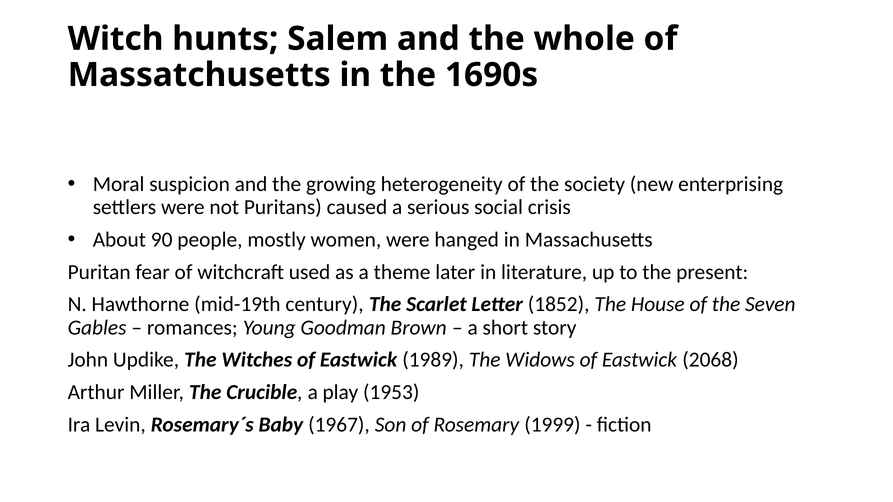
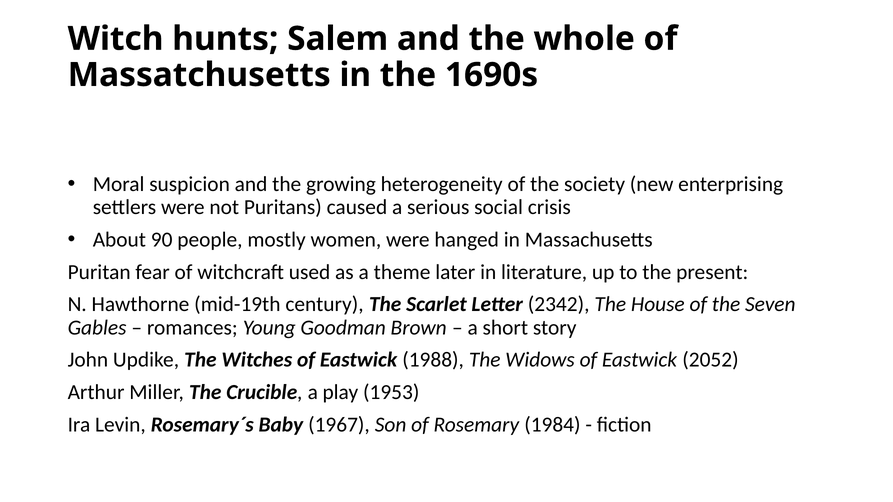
1852: 1852 -> 2342 (559, 305)
1989: 1989 -> 1988 (433, 360)
2068: 2068 -> 2052 (710, 360)
1999: 1999 -> 1984 (552, 425)
